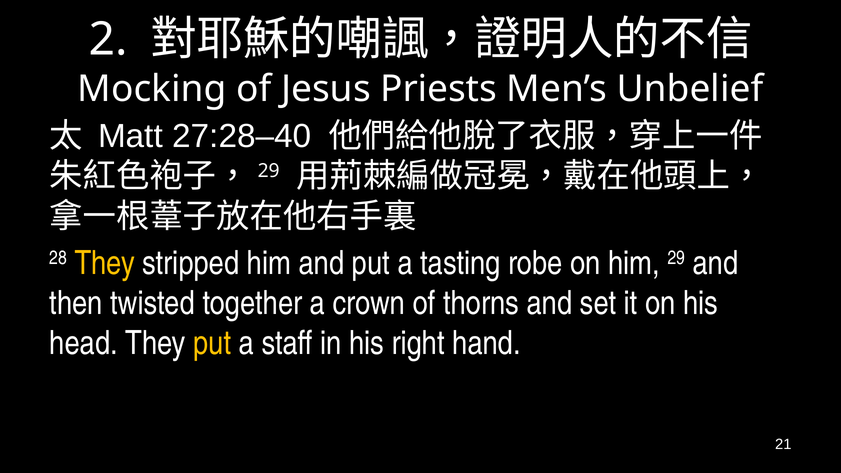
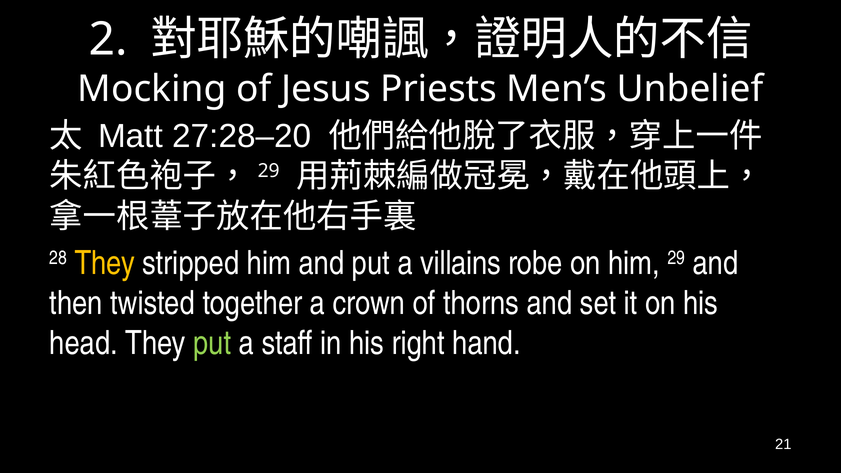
27:28–40: 27:28–40 -> 27:28–20 (242, 136)
tasting: tasting -> villains (461, 263)
put colour: yellow -> light green (212, 343)
